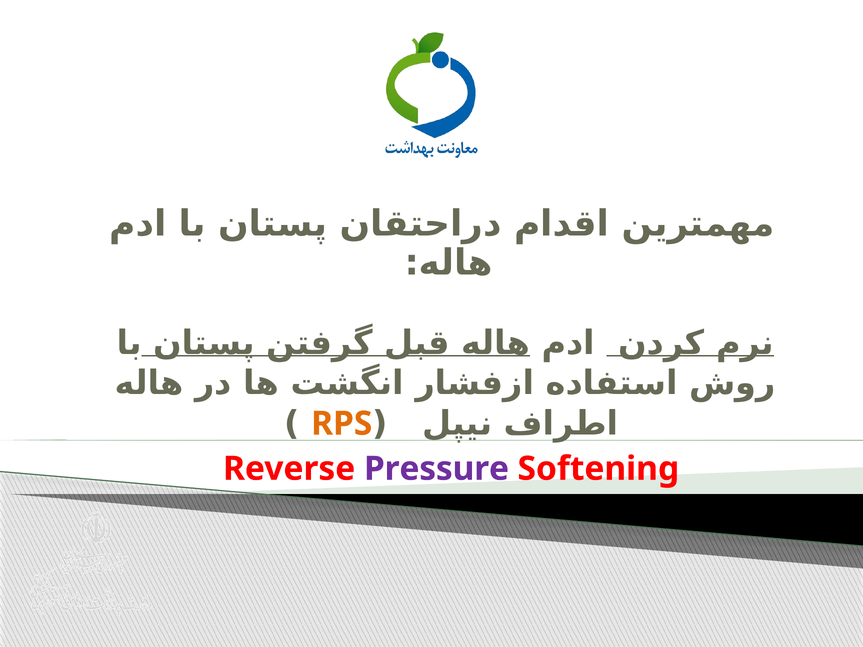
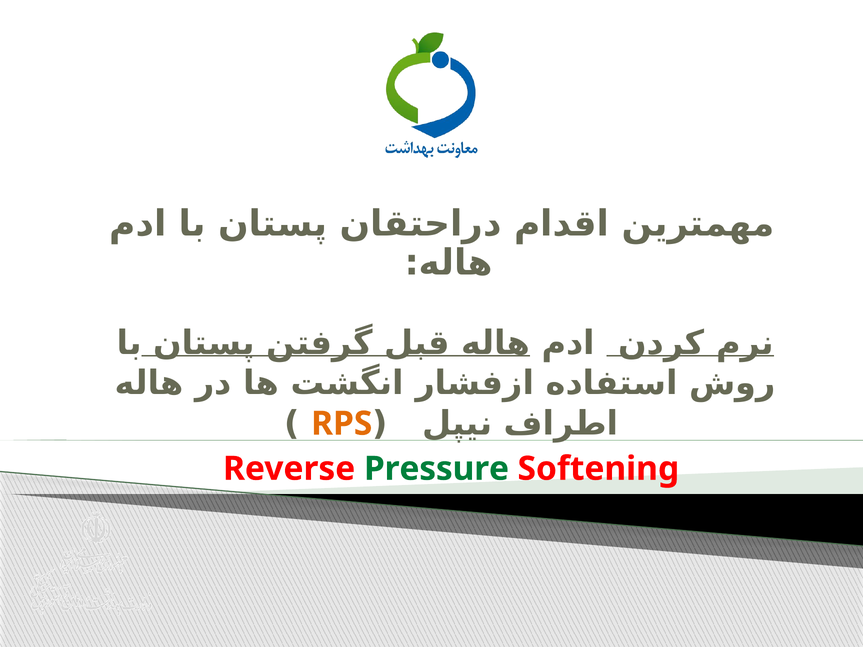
Pressure colour: purple -> green (436, 469)
